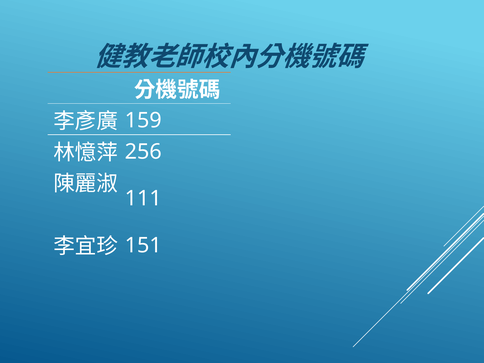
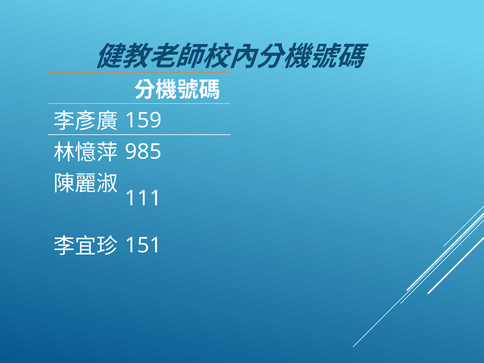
256: 256 -> 985 (143, 152)
